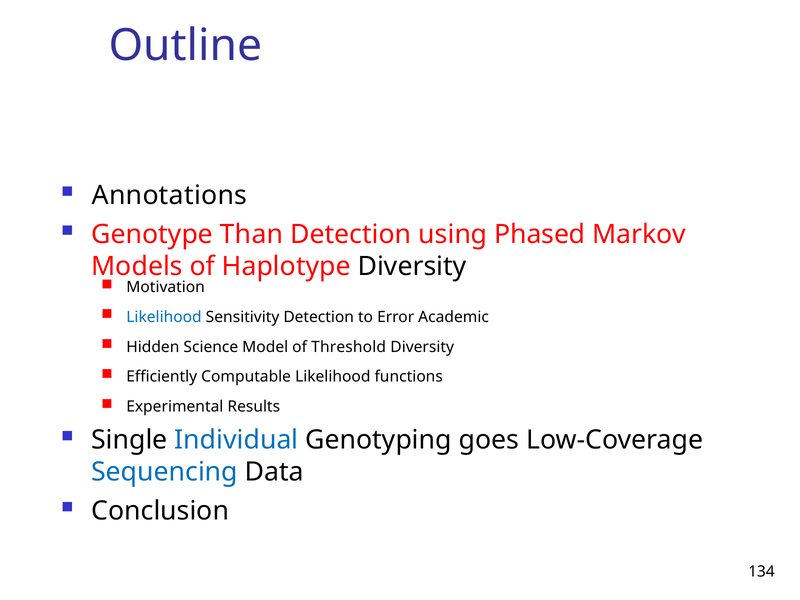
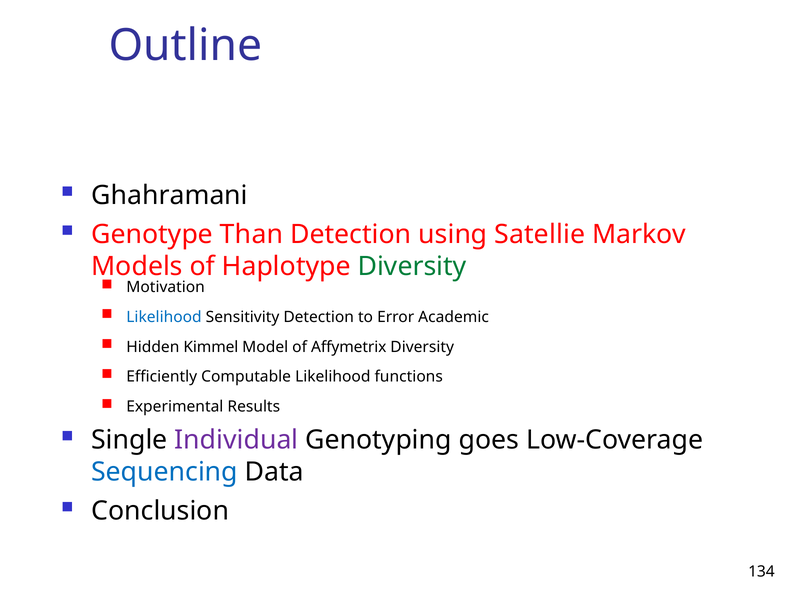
Annotations: Annotations -> Ghahramani (170, 195)
Phased: Phased -> Satellie (540, 234)
Diversity colour: black -> green (412, 266)
Science: Science -> Kimmel (211, 347)
Threshold: Threshold -> Affymetrix (349, 347)
Individual colour: blue -> purple (236, 440)
